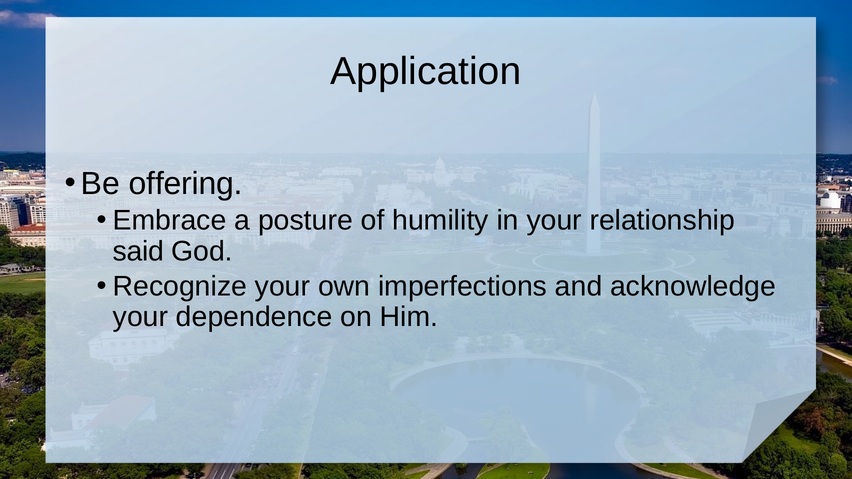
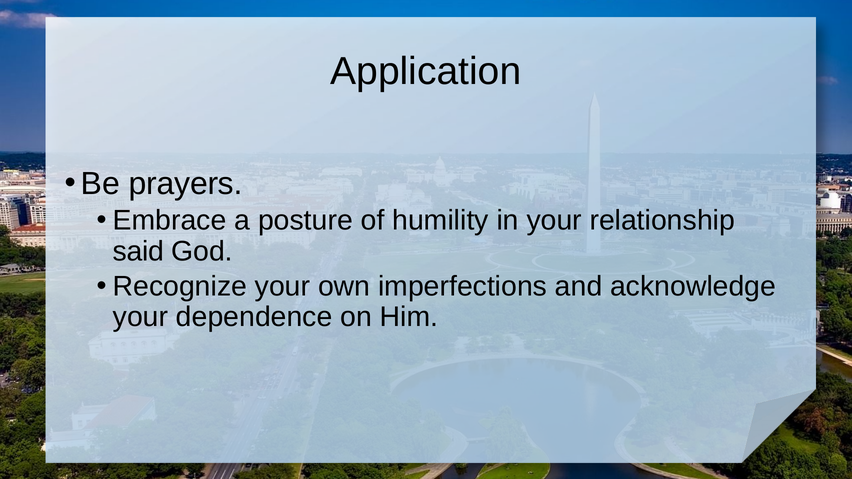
offering: offering -> prayers (186, 184)
